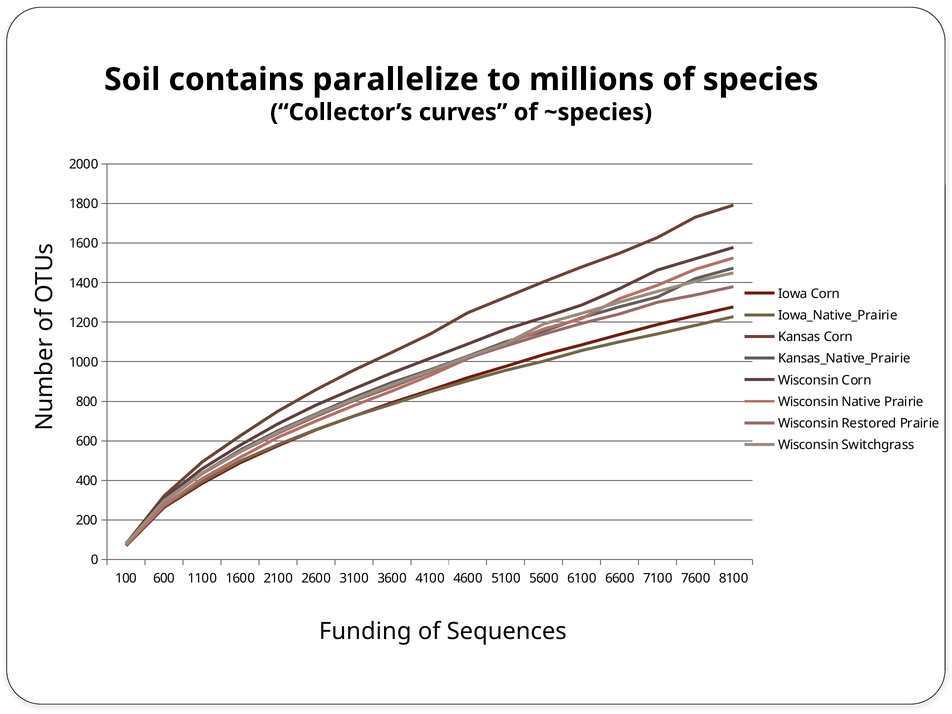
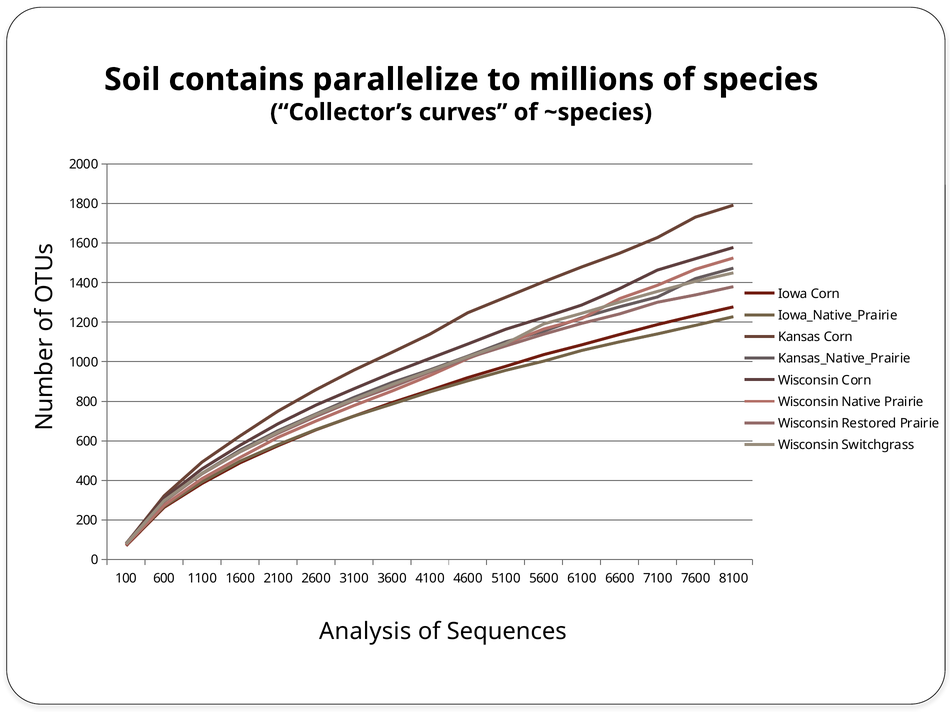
Funding: Funding -> Analysis (365, 631)
